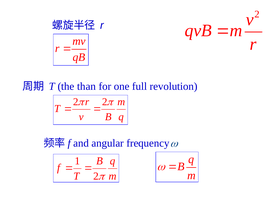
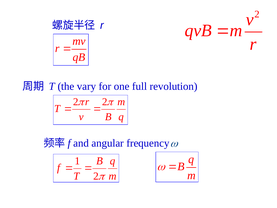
than: than -> vary (87, 86)
